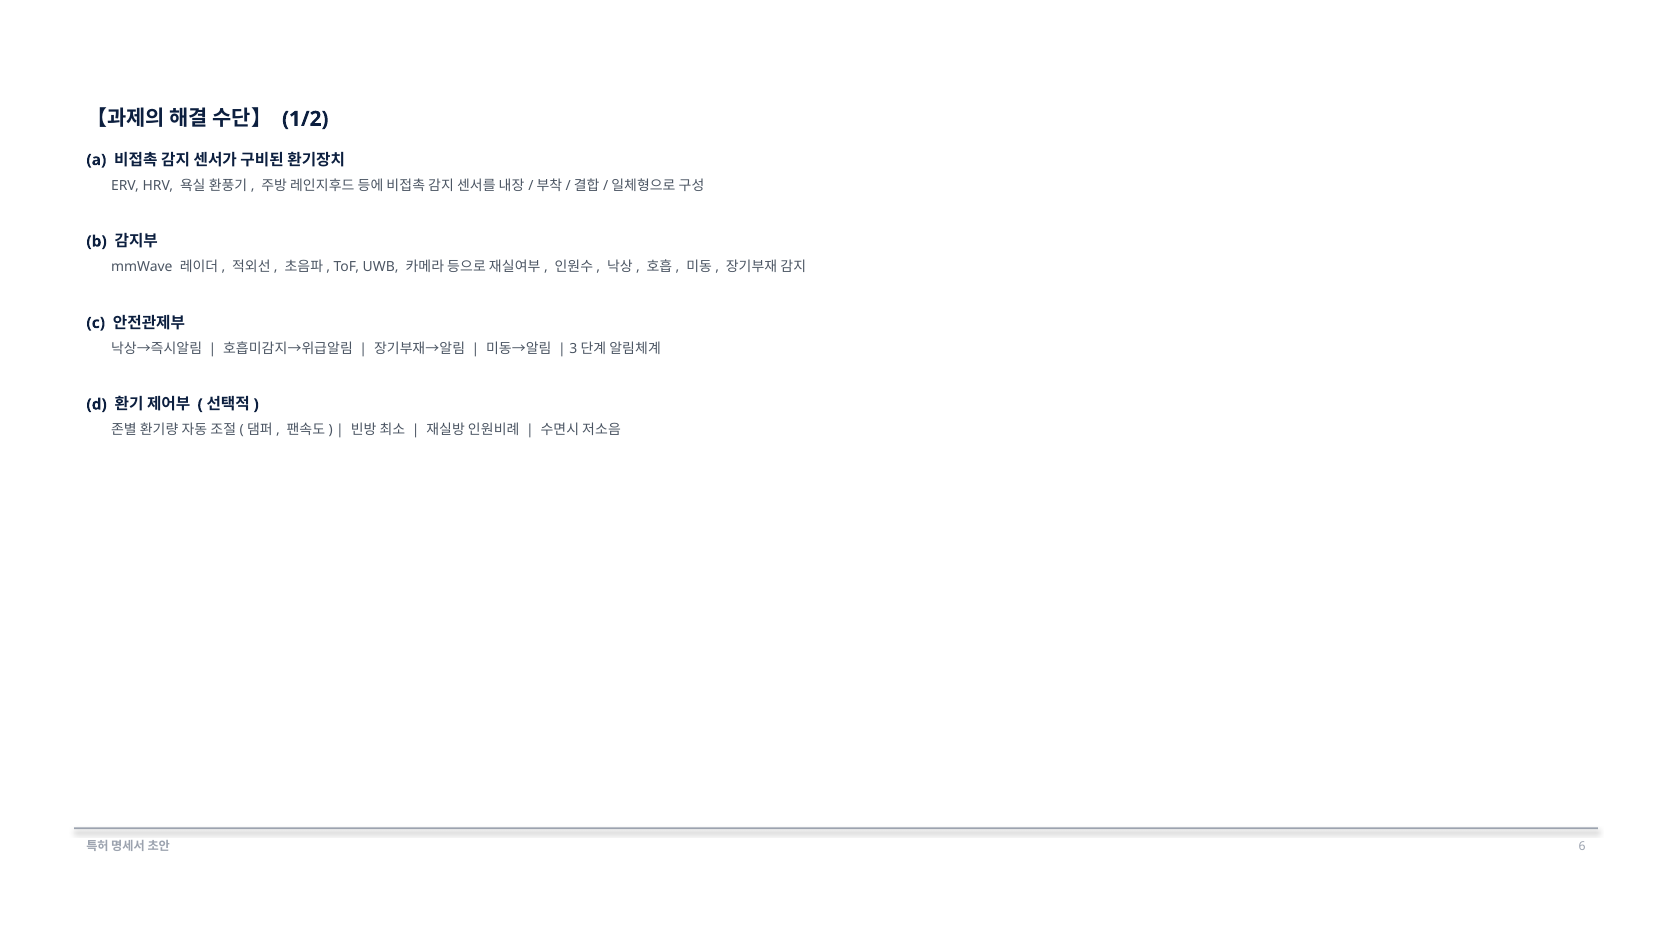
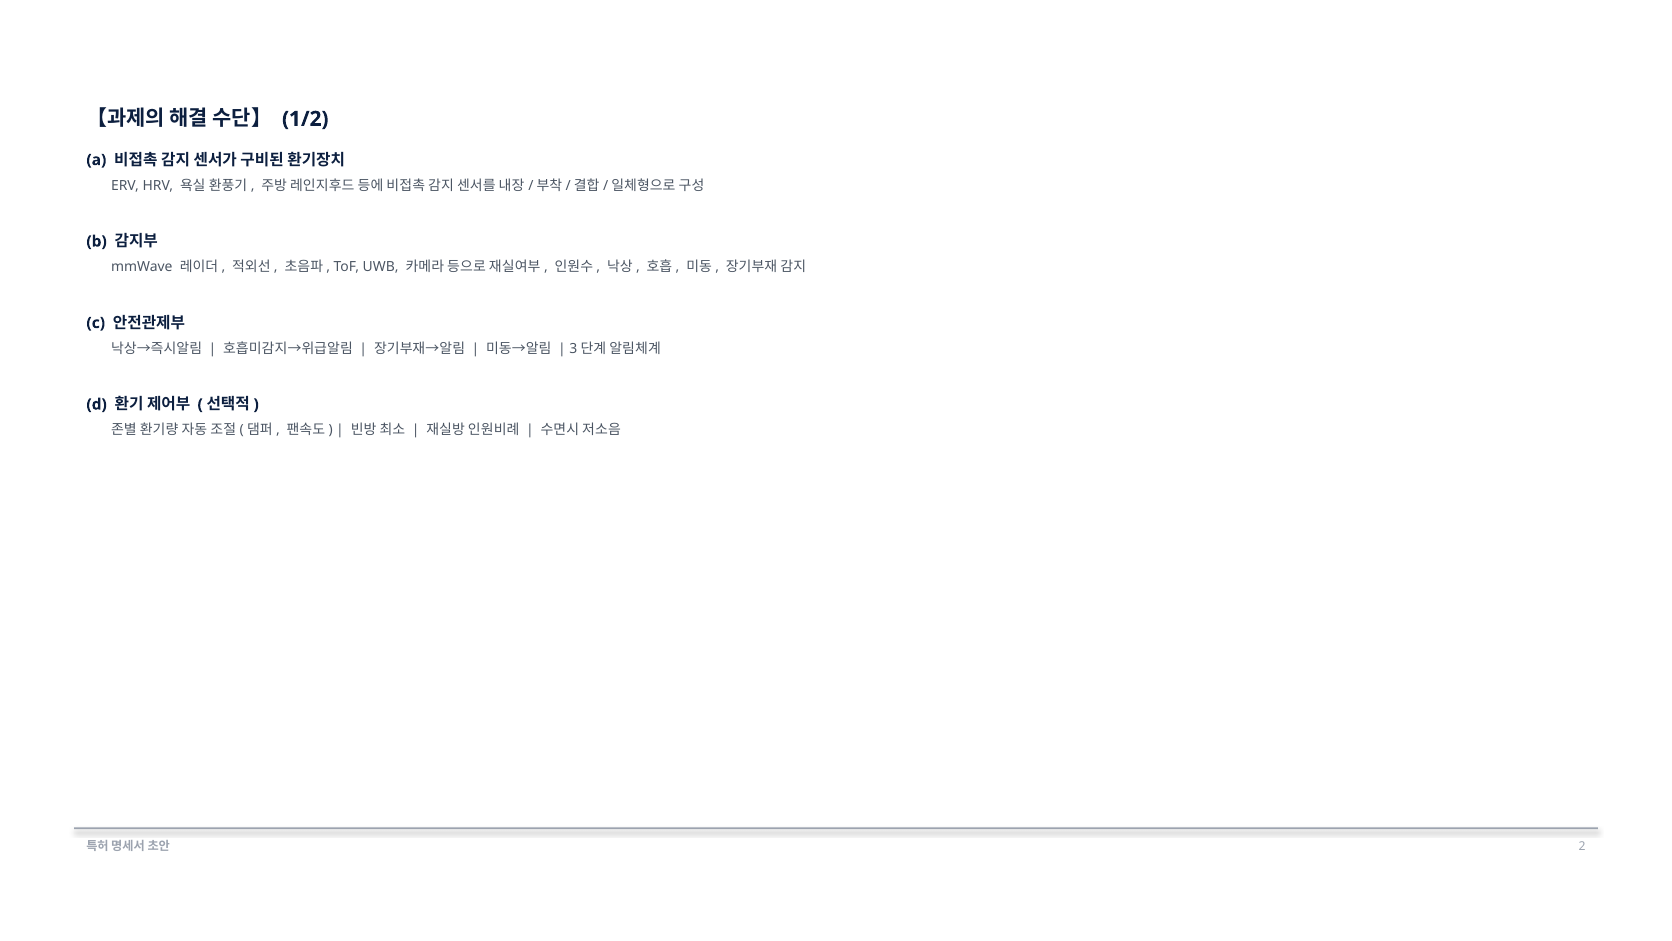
6: 6 -> 2 (1582, 846)
